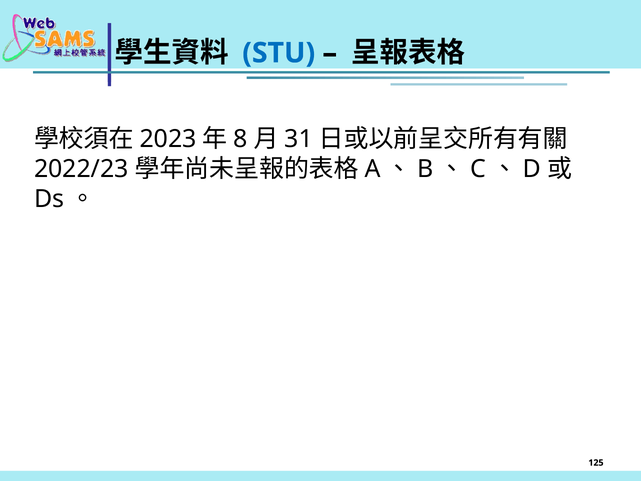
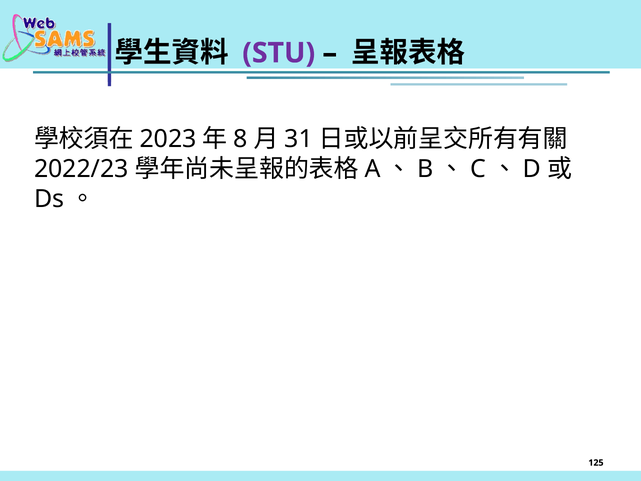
STU colour: blue -> purple (279, 53)
